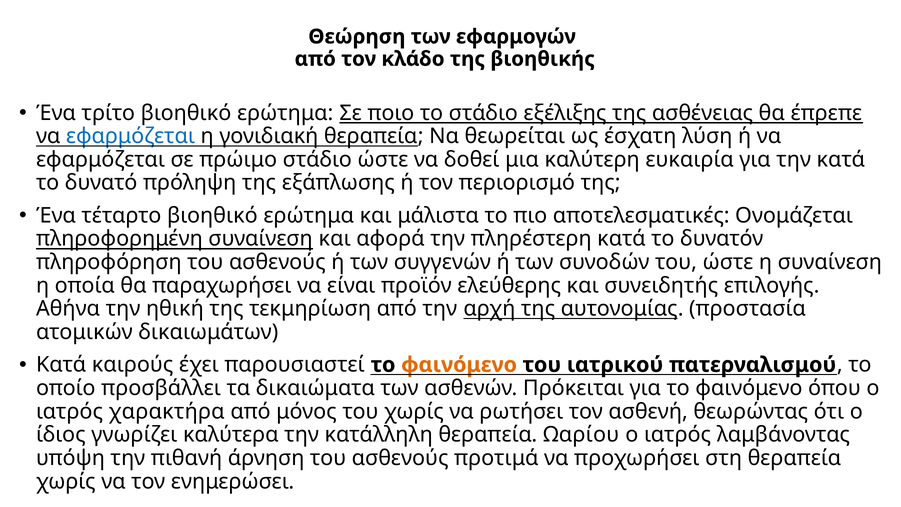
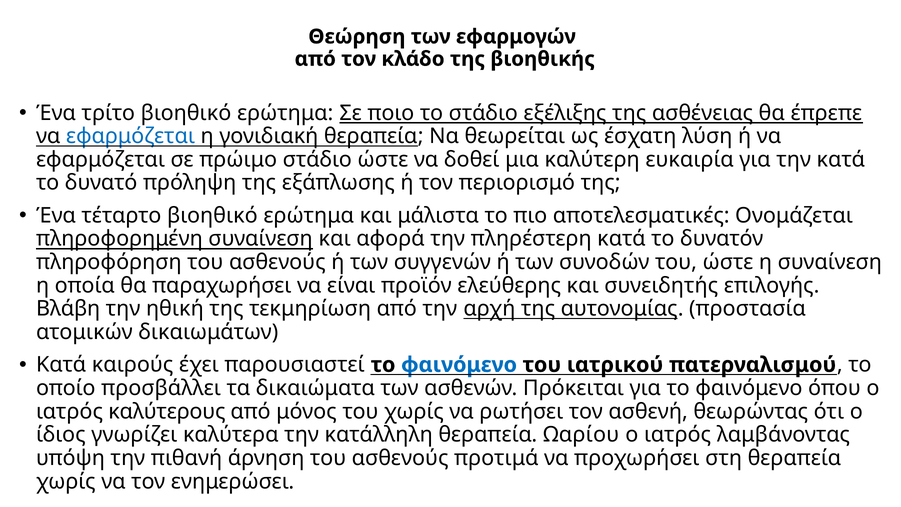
Αθήνα: Αθήνα -> Βλάβη (68, 309)
φαινόμενο colour: orange -> blue (459, 365)
χαρακτήρα: χαρακτήρα -> καλύτερους (167, 411)
